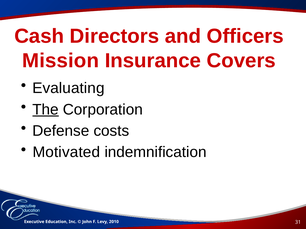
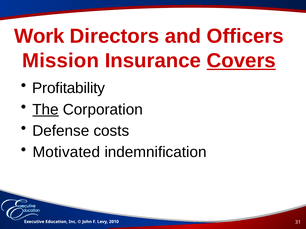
Cash: Cash -> Work (39, 36)
Covers underline: none -> present (241, 61)
Evaluating: Evaluating -> Profitability (69, 88)
